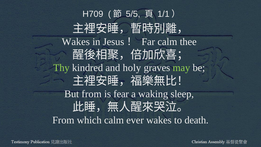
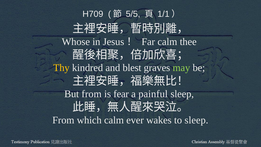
Wakes: Wakes -> Whose (76, 42)
Thy colour: light green -> yellow (61, 68)
holy: holy -> blest (132, 68)
waking: waking -> painful (153, 94)
to death: death -> sleep (196, 120)
